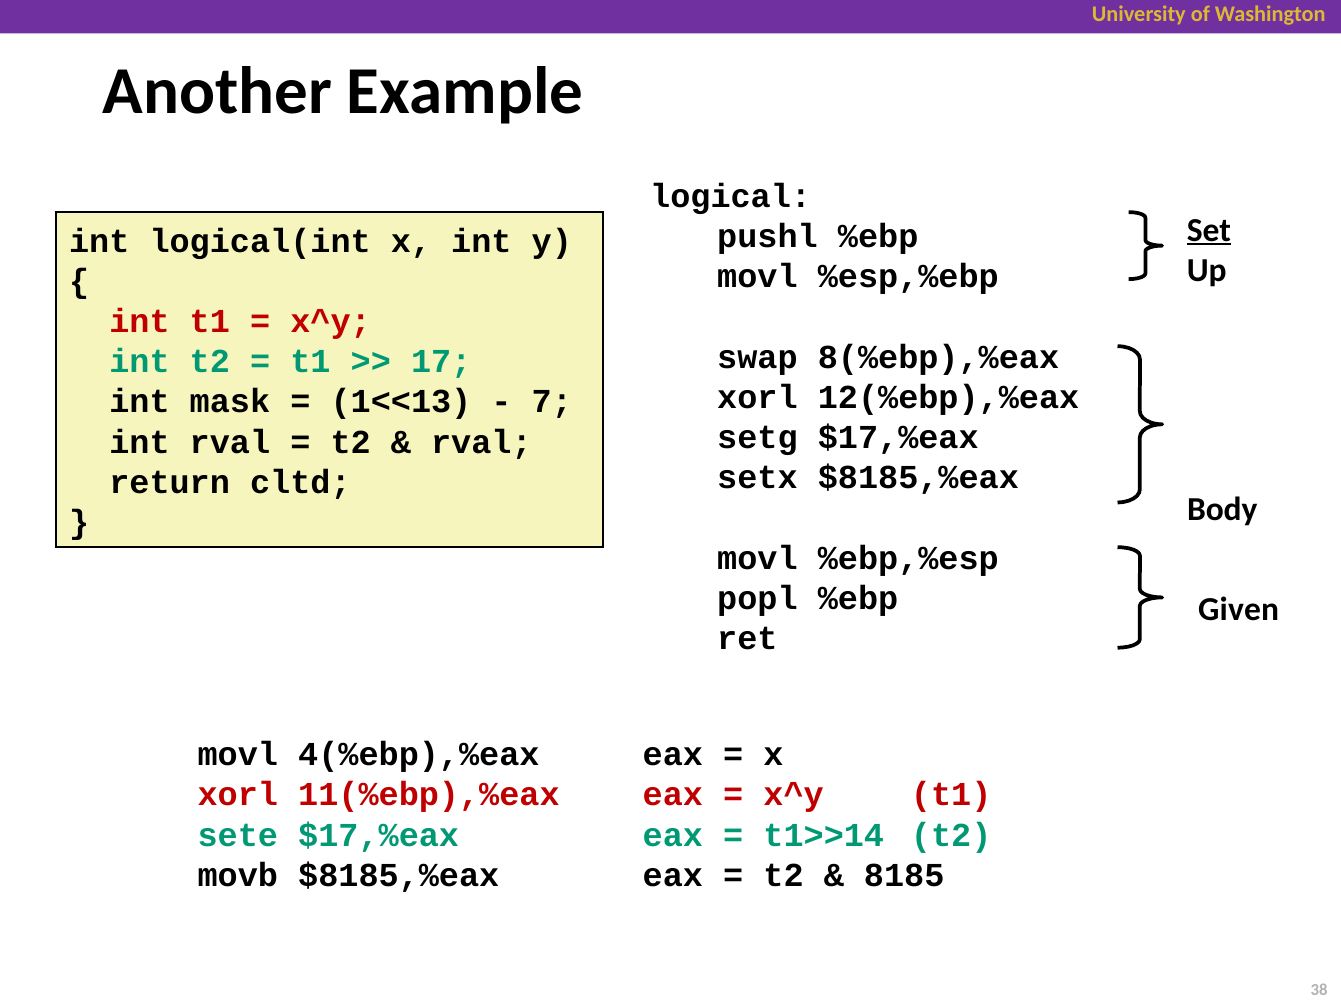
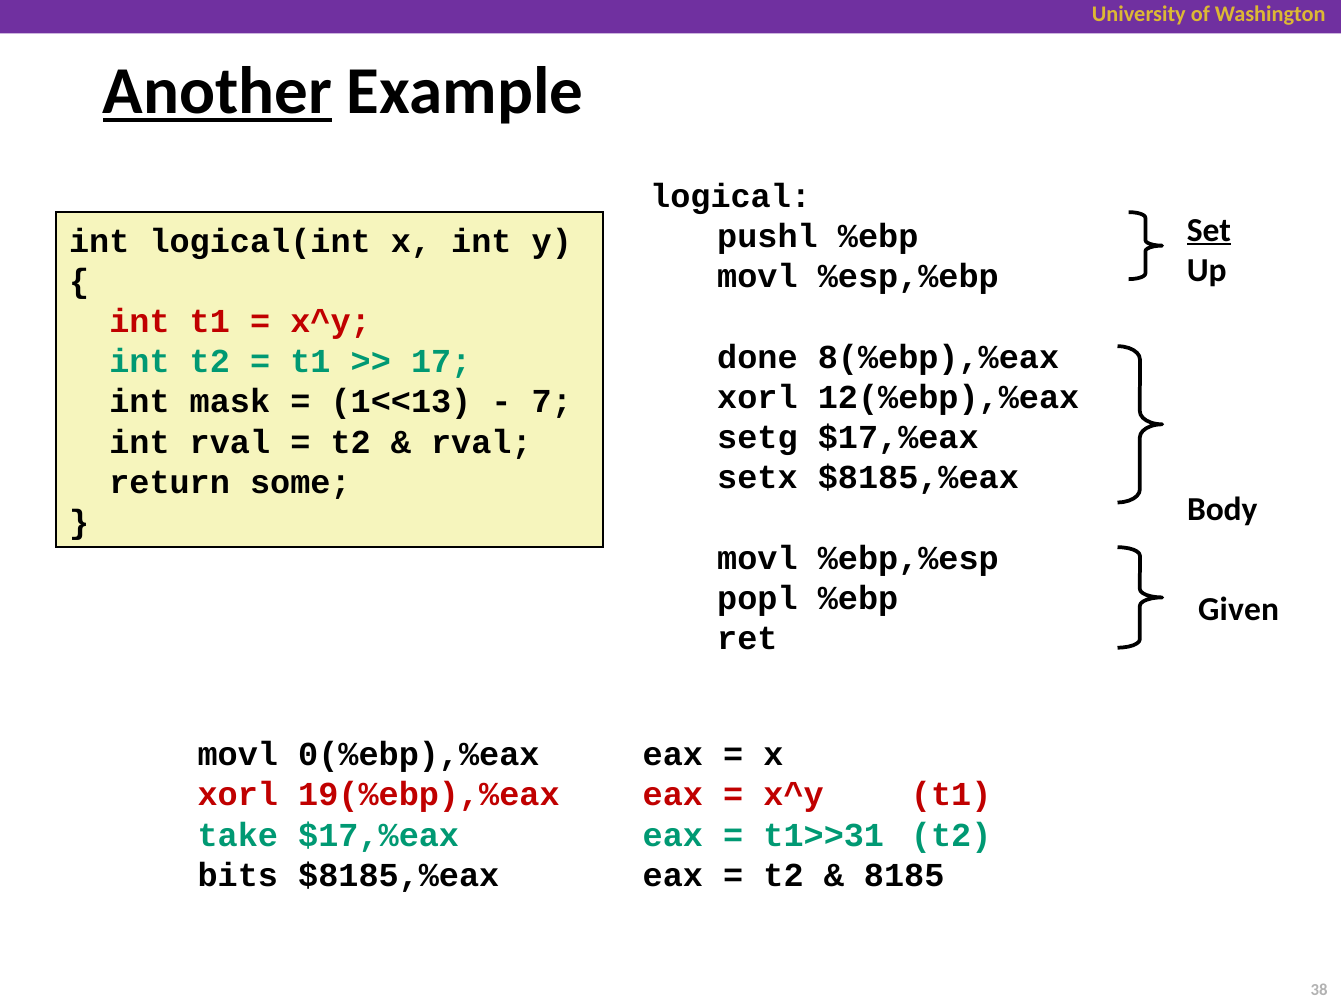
Another underline: none -> present (217, 91)
swap: swap -> done (757, 357)
cltd: cltd -> some (300, 483)
4(%ebp),%eax: 4(%ebp),%eax -> 0(%ebp),%eax (419, 755)
11(%ebp),%eax: 11(%ebp),%eax -> 19(%ebp),%eax (429, 795)
sete: sete -> take (238, 836)
t1>>14: t1>>14 -> t1>>31 (824, 836)
movb: movb -> bits (238, 876)
